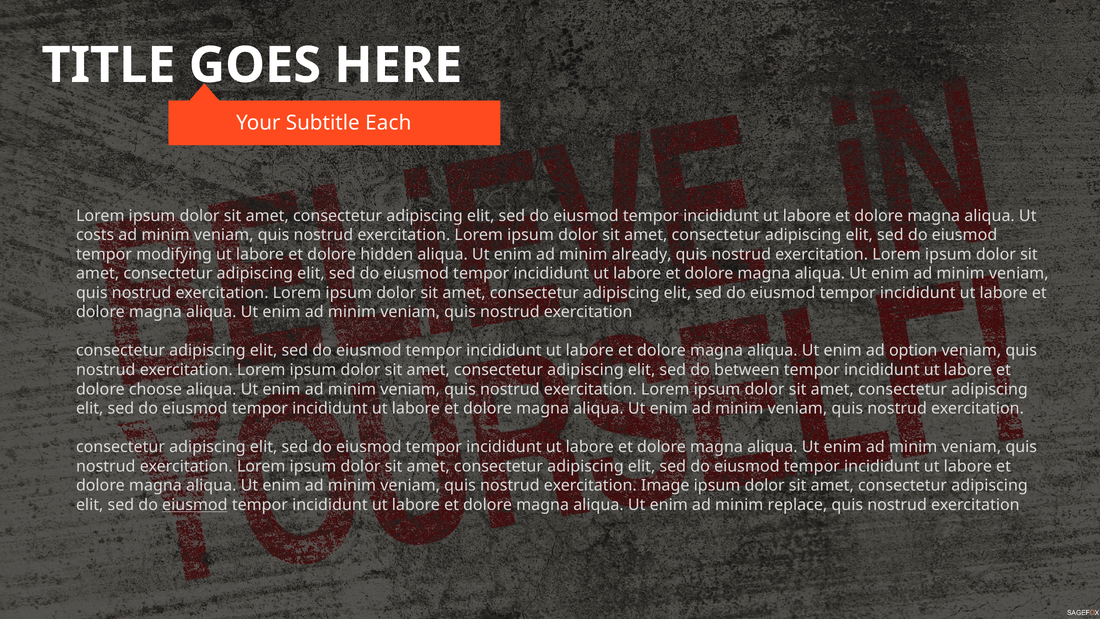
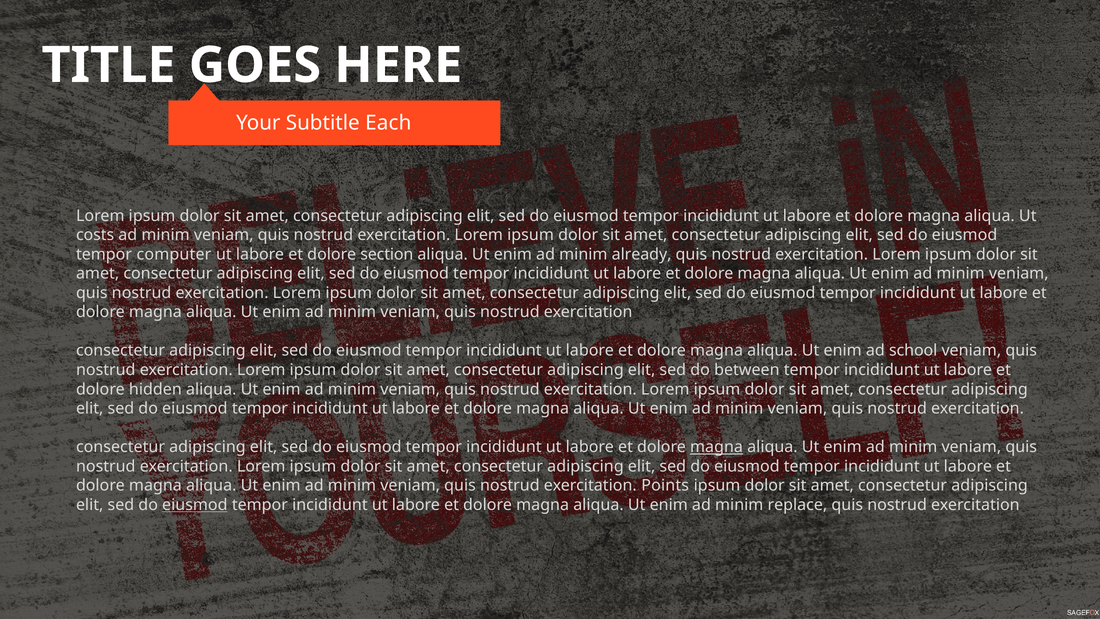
modifying: modifying -> computer (174, 254)
hidden: hidden -> section (387, 254)
option: option -> school (913, 351)
choose: choose -> hidden (155, 389)
magna underline: none -> present (717, 447)
Image: Image -> Points (665, 485)
